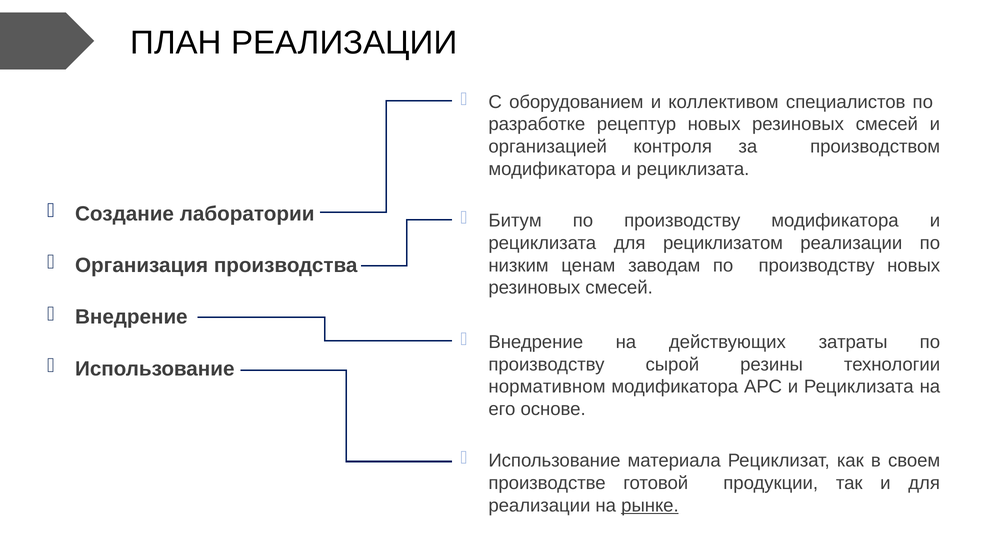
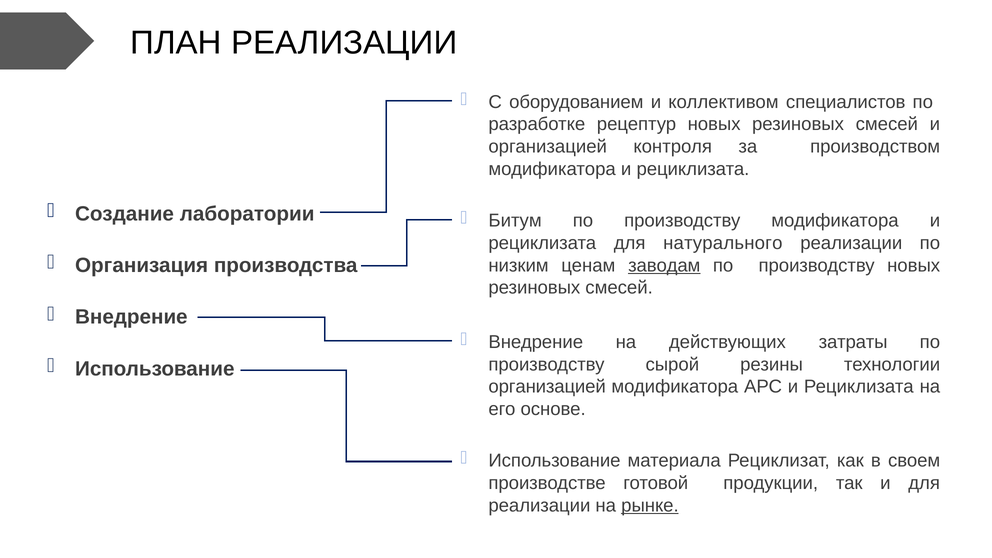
рециклизатом: рециклизатом -> натурального (723, 243)
заводам underline: none -> present (664, 265)
нормативном: нормативном -> организацией (547, 387)
